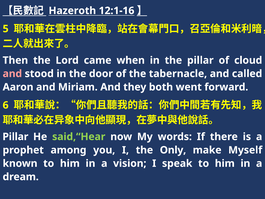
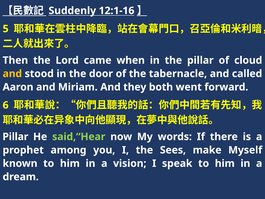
Hazeroth: Hazeroth -> Suddenly (72, 11)
and colour: pink -> yellow (12, 74)
Only: Only -> Sees (173, 150)
